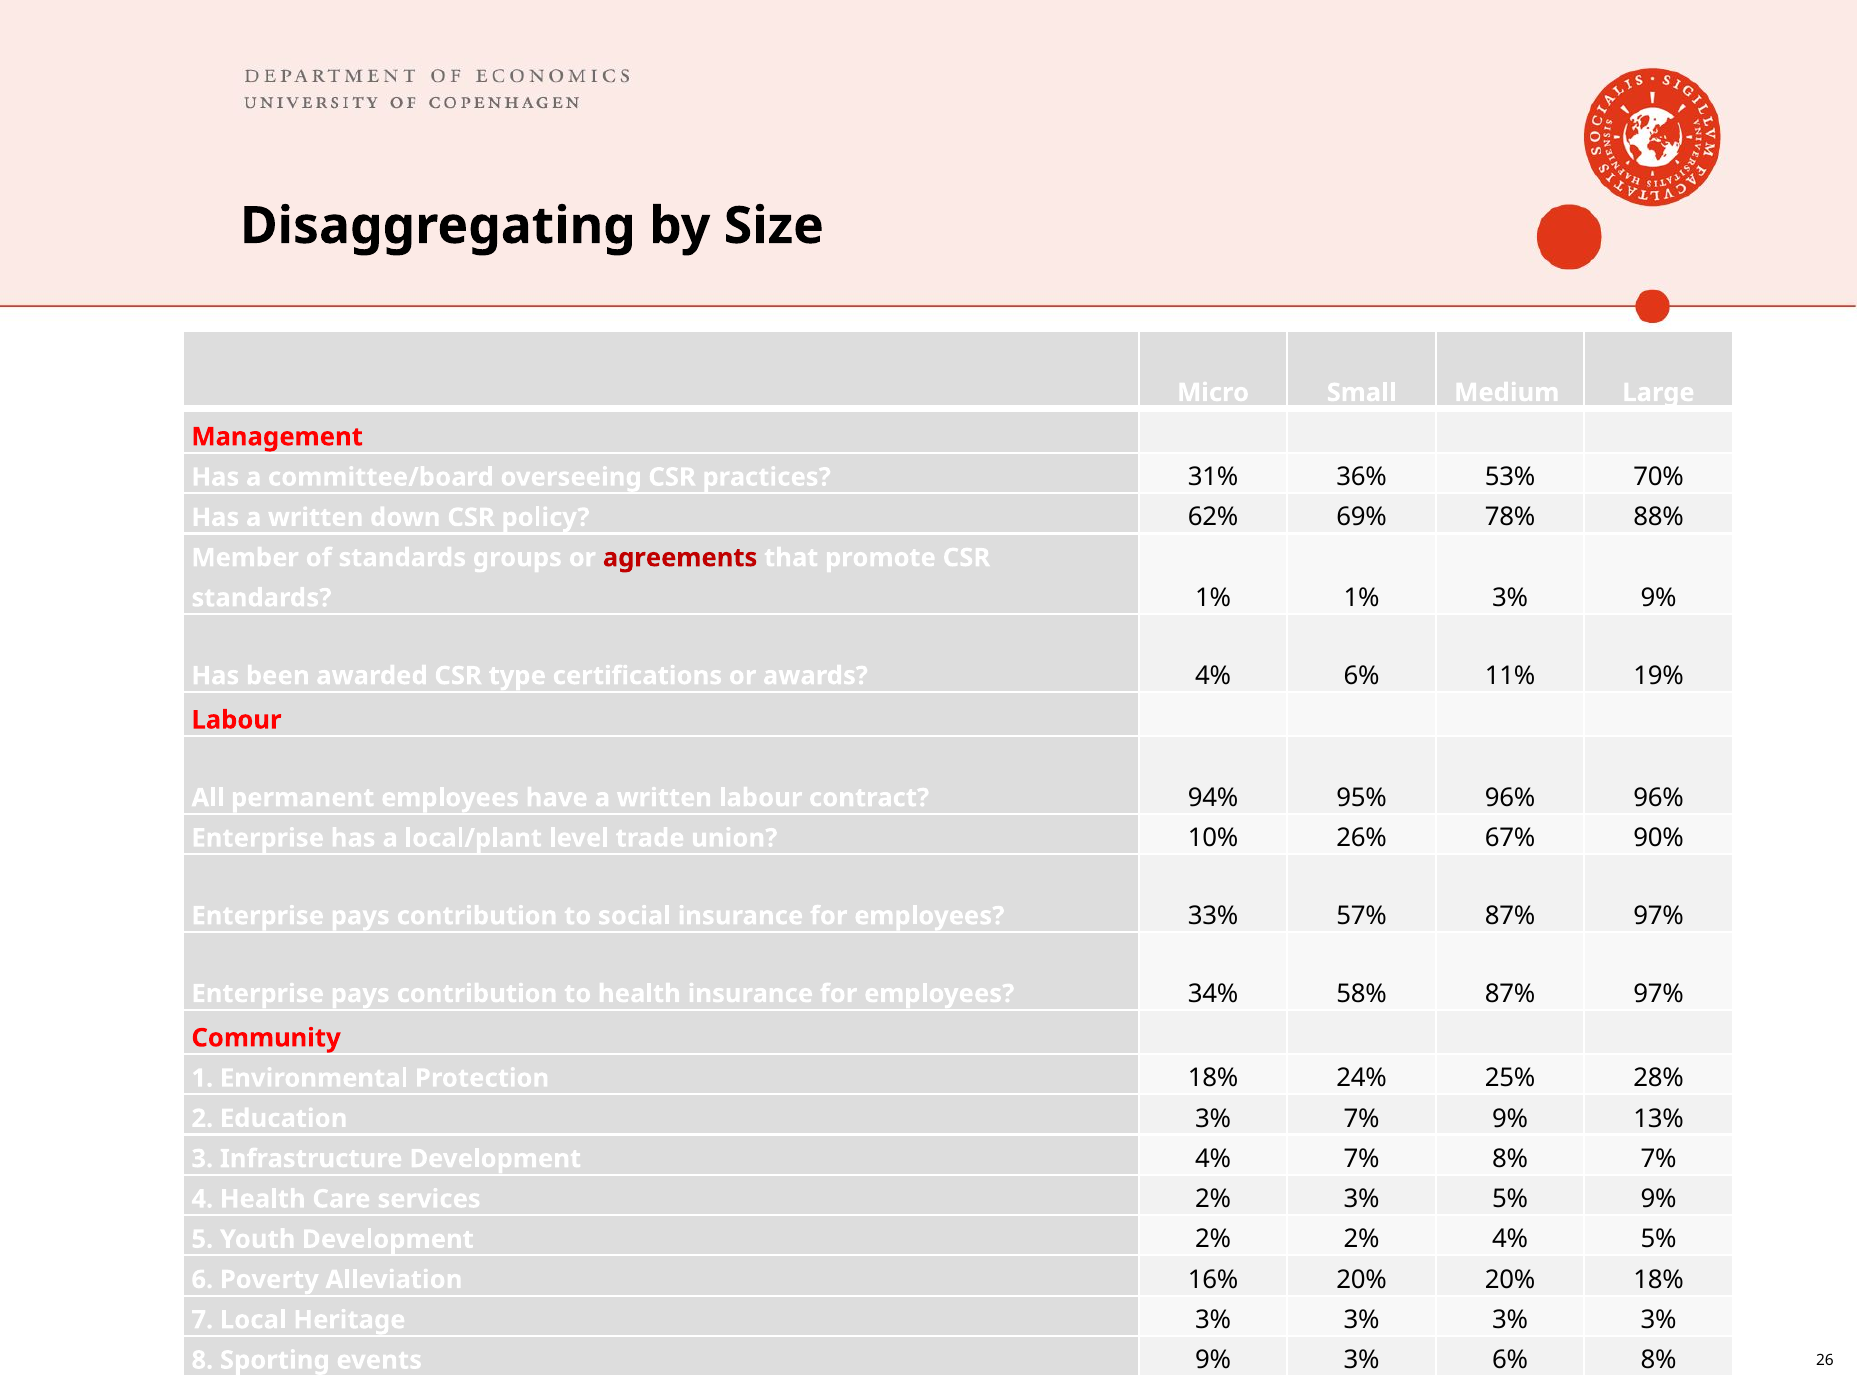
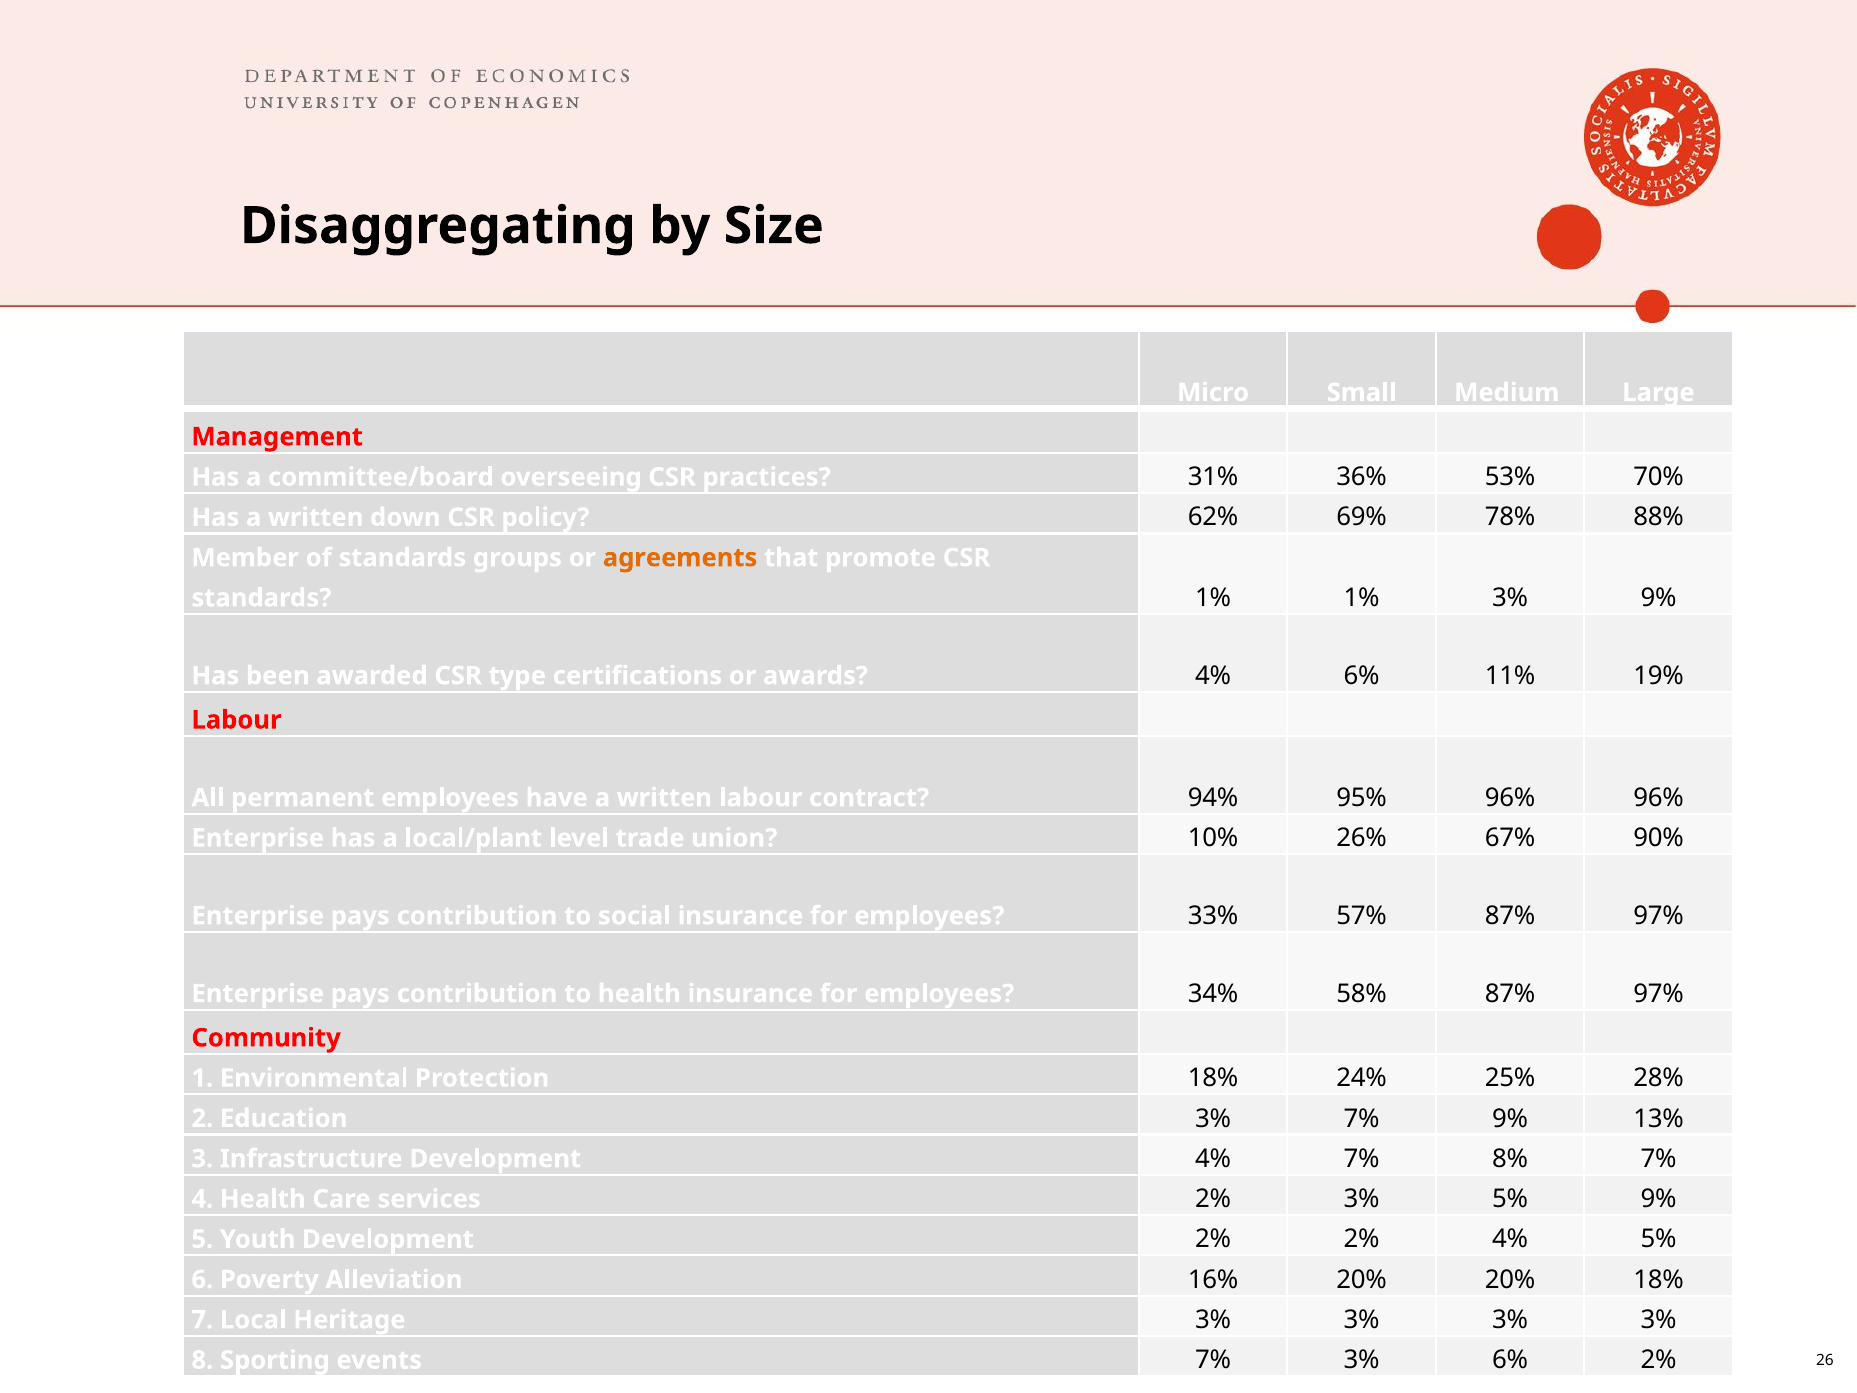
agreements colour: red -> orange (680, 558)
events 9%: 9% -> 7% (1213, 1360)
6% 8%: 8% -> 2% (1659, 1360)
